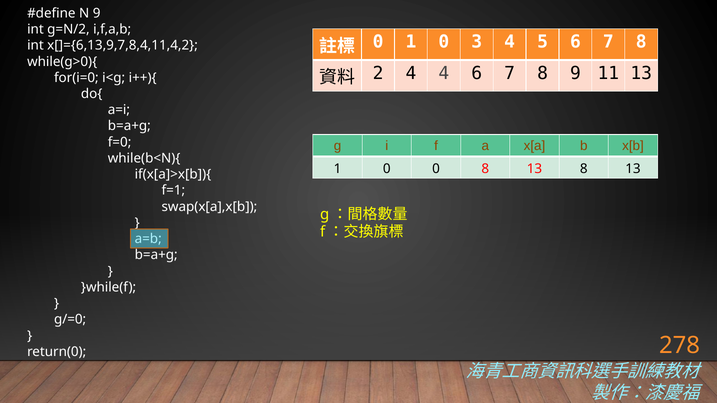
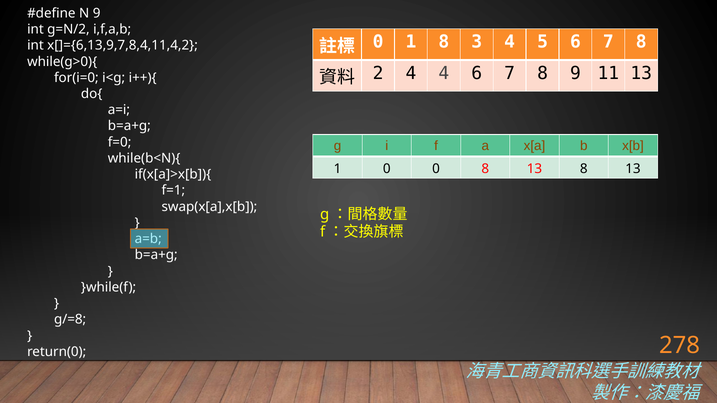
0 1 0: 0 -> 8 (444, 42)
g/=0: g/=0 -> g/=8 (70, 320)
